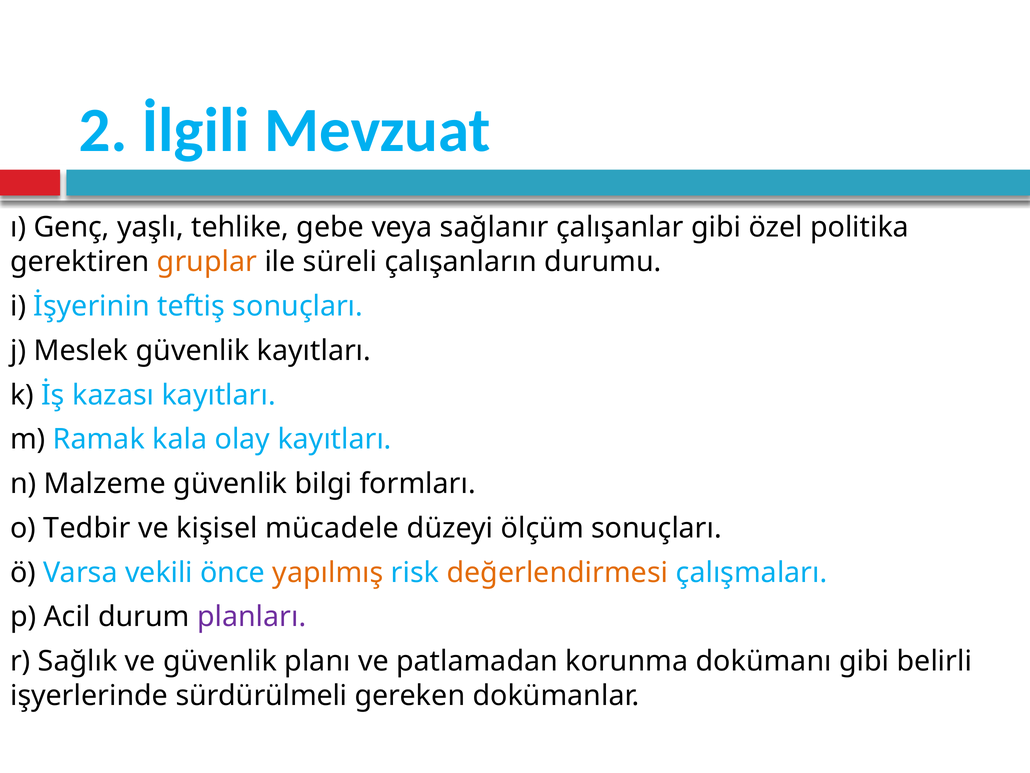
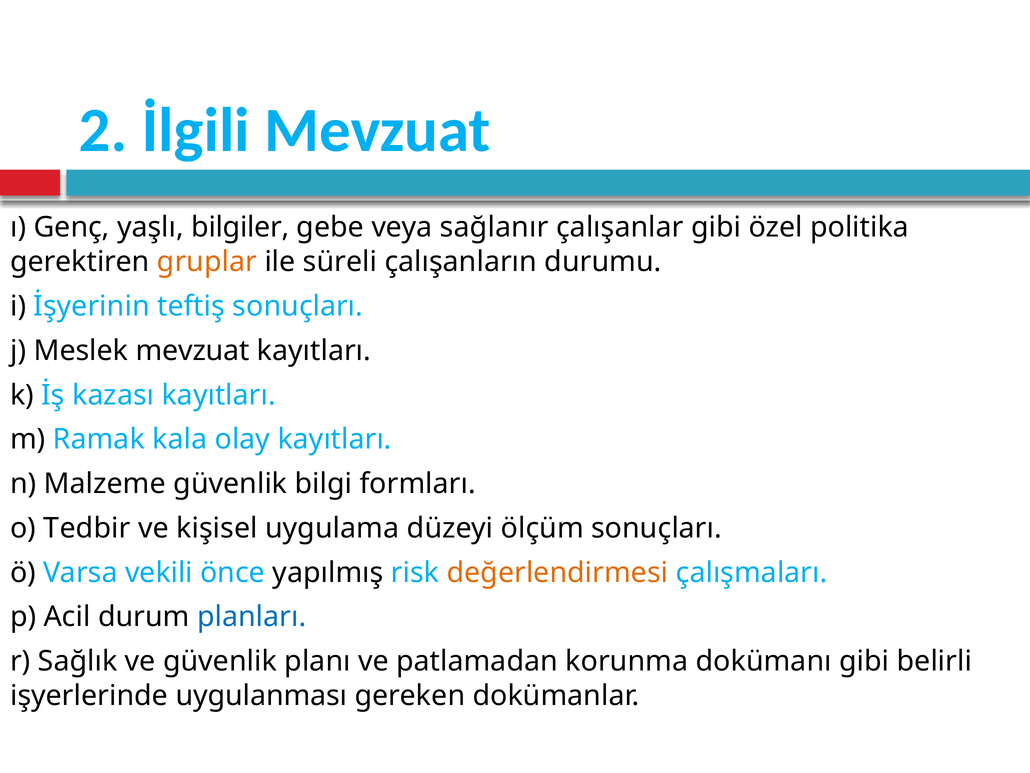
tehlike: tehlike -> bilgiler (240, 227)
Meslek güvenlik: güvenlik -> mevzuat (193, 350)
mücadele: mücadele -> uygulama (332, 528)
yapılmış colour: orange -> black (328, 572)
planları colour: purple -> blue (252, 617)
sürdürülmeli: sürdürülmeli -> uygulanması (261, 695)
